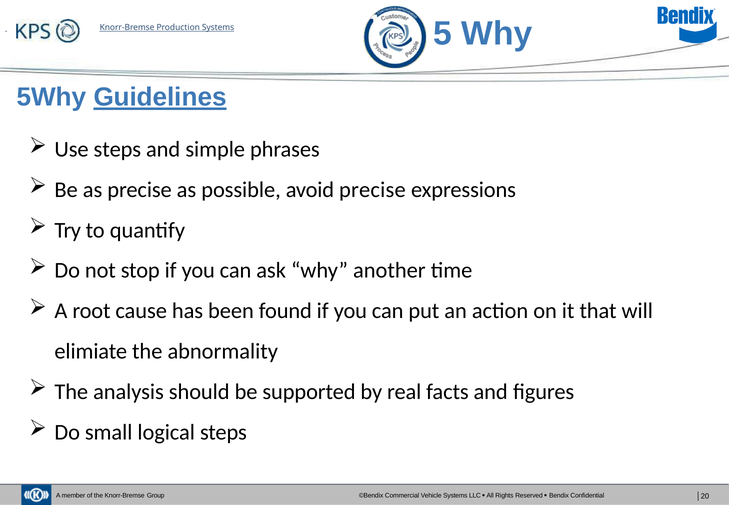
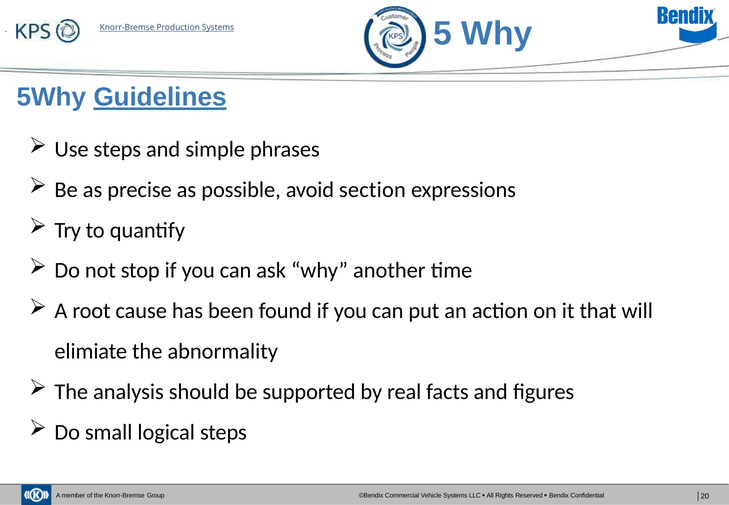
avoid precise: precise -> section (372, 190)
